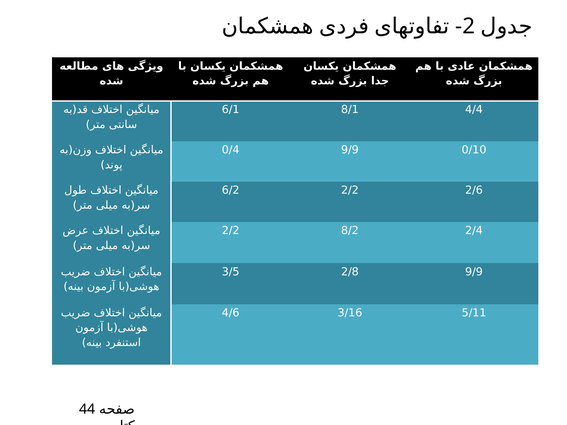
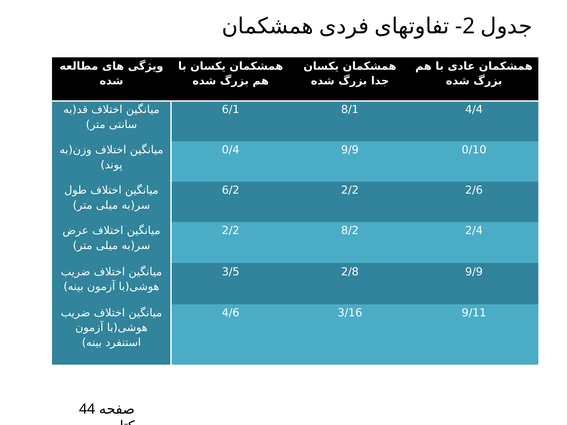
5/11: 5/11 -> 9/11 (474, 313)
